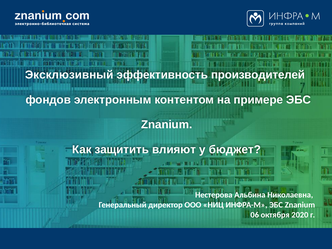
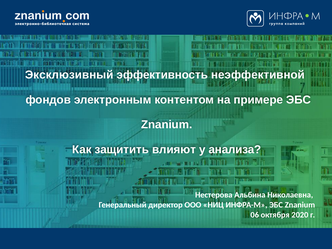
производителей: производителей -> неэффективной (258, 75)
бюджет: бюджет -> анализа (235, 150)
